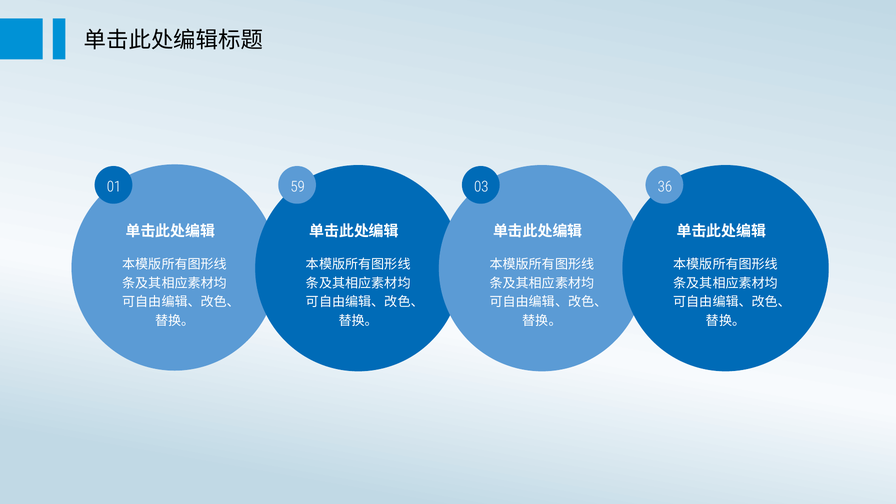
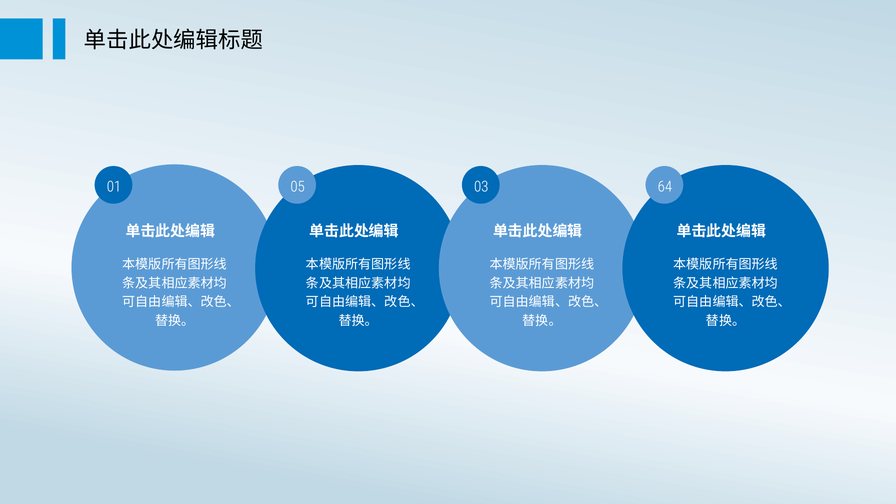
59: 59 -> 05 (298, 187)
36: 36 -> 64 (665, 187)
